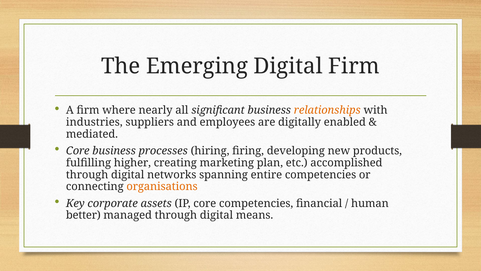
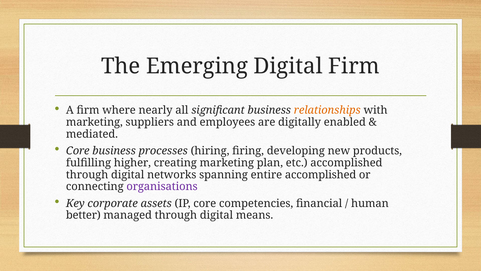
industries: industries -> marketing (94, 122)
entire competencies: competencies -> accomplished (321, 174)
organisations colour: orange -> purple (162, 186)
